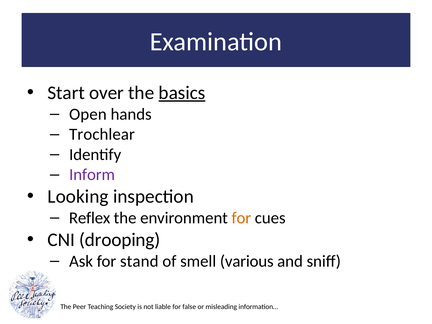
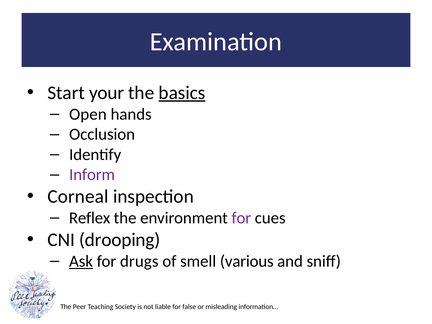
over: over -> your (107, 93)
Trochlear: Trochlear -> Occlusion (102, 134)
Looking: Looking -> Corneal (78, 197)
for colour: orange -> purple (241, 218)
Ask underline: none -> present (81, 261)
stand: stand -> drugs (139, 261)
